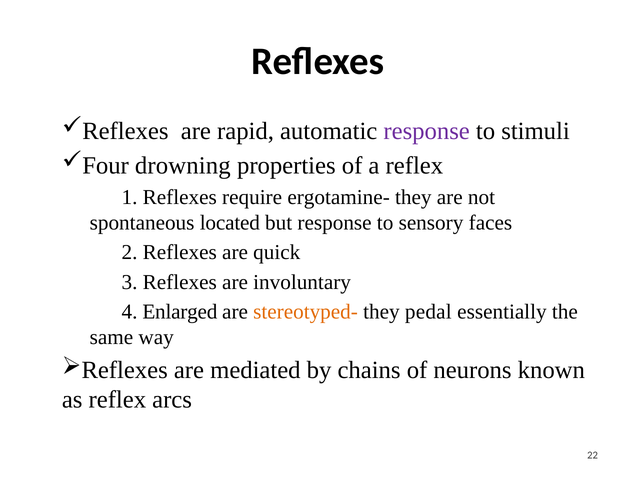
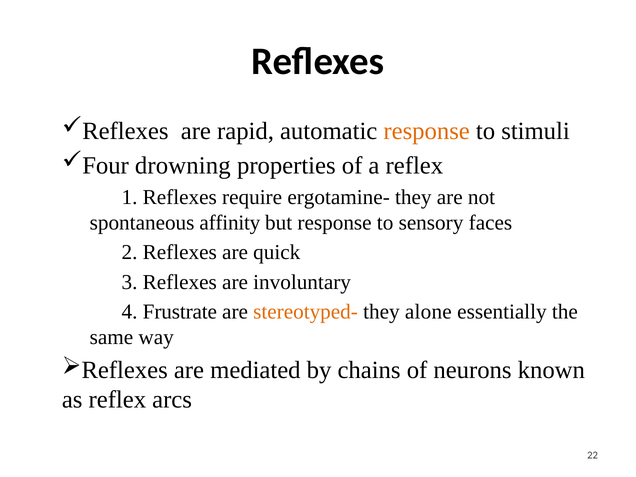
response colour: purple -> orange (427, 131)
located: located -> affinity (230, 223)
Enlarged: Enlarged -> Frustrate (180, 312)
pedal: pedal -> alone (428, 312)
